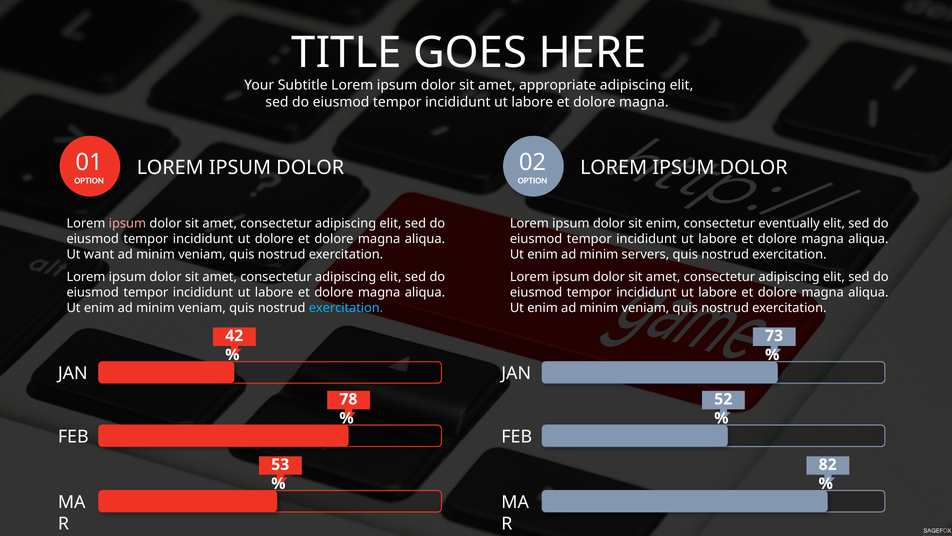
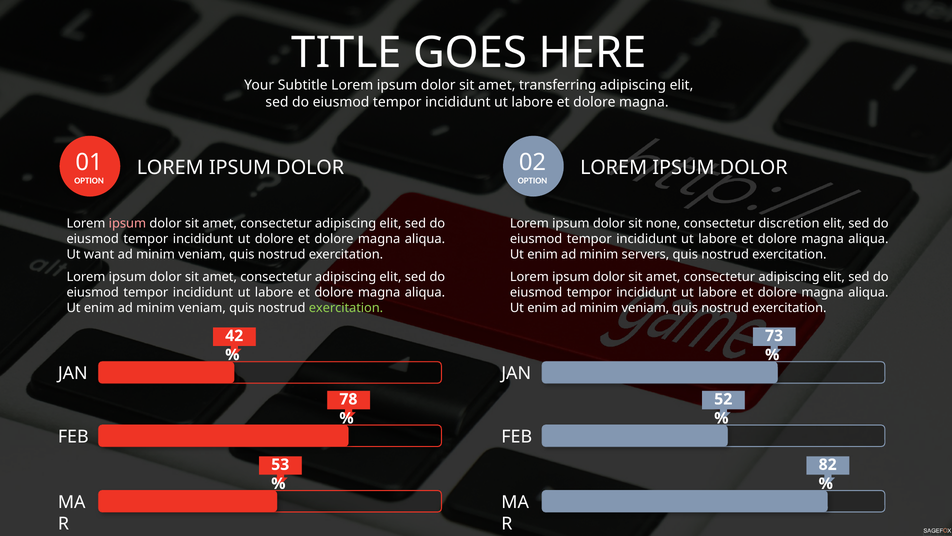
appropriate: appropriate -> transferring (558, 85)
sit enim: enim -> none (663, 223)
eventually: eventually -> discretion (789, 223)
exercitation colour: light blue -> light green (346, 308)
